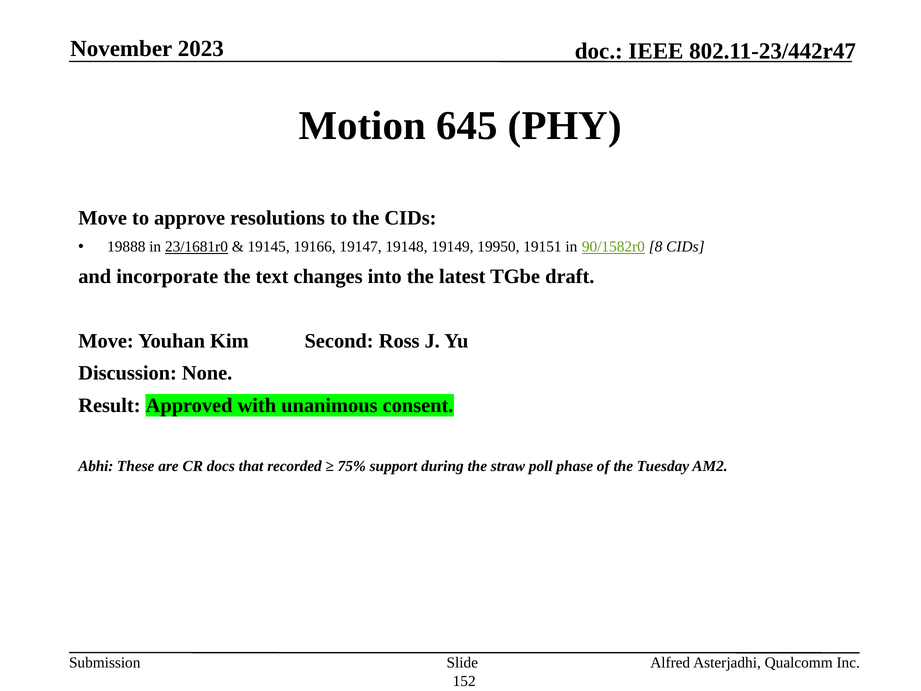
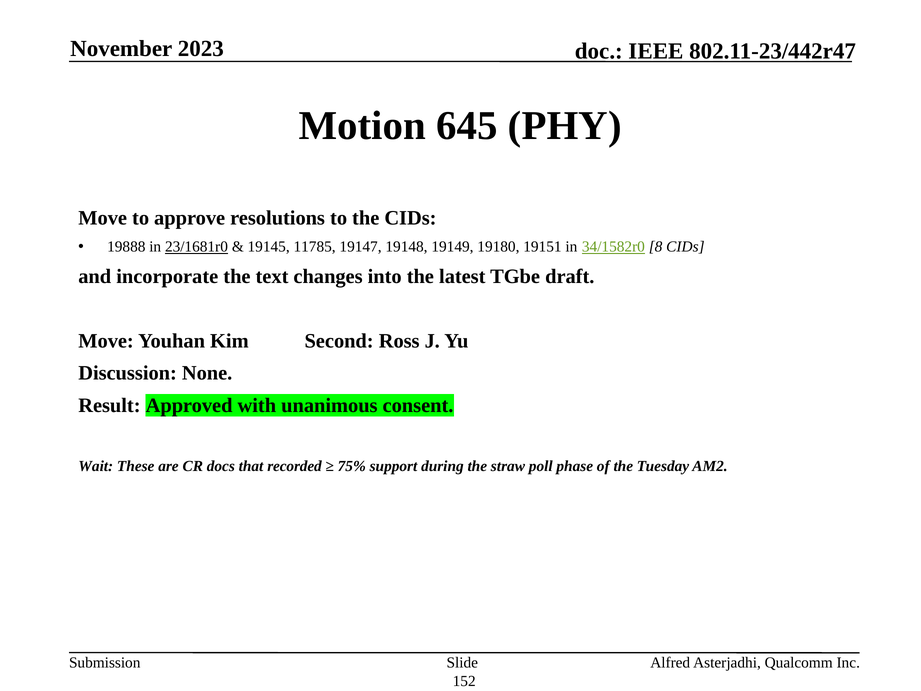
19166: 19166 -> 11785 (315, 247)
19950: 19950 -> 19180 (498, 247)
90/1582r0: 90/1582r0 -> 34/1582r0 (613, 247)
Abhi: Abhi -> Wait (96, 466)
